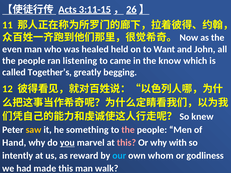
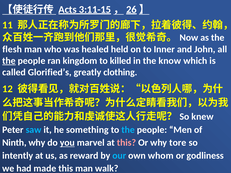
even: even -> flesh (12, 49)
Want: Want -> Inner (164, 49)
the underline: none -> present (9, 61)
listening: listening -> kingdom (80, 61)
came: came -> killed (121, 61)
Together’s: Together’s -> Glorified’s (50, 72)
begging: begging -> clothing (120, 72)
saw colour: yellow -> light blue (34, 130)
the colour: pink -> light blue (128, 130)
Hand: Hand -> Ninth (14, 143)
with: with -> tore (178, 143)
